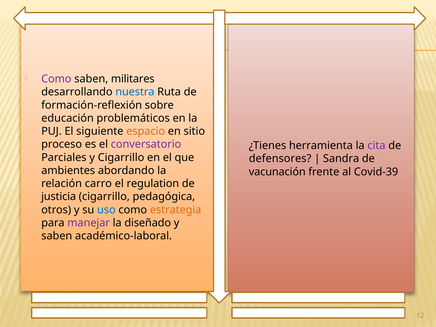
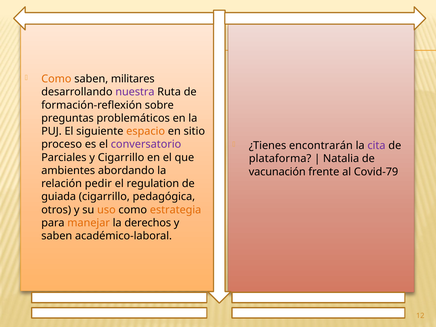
Como colour: purple -> orange (56, 79)
nuestra colour: blue -> purple (135, 92)
educación: educación -> preguntas (68, 118)
herramienta: herramienta -> encontrarán (321, 146)
defensores: defensores -> plataforma (280, 159)
Sandra: Sandra -> Natalia (341, 159)
Covid-39: Covid-39 -> Covid-79 (376, 172)
carro: carro -> pedir (98, 184)
justicia: justicia -> guiada (59, 197)
uso colour: blue -> orange (106, 210)
manejar colour: purple -> orange (89, 223)
diseñado: diseñado -> derechos (148, 223)
